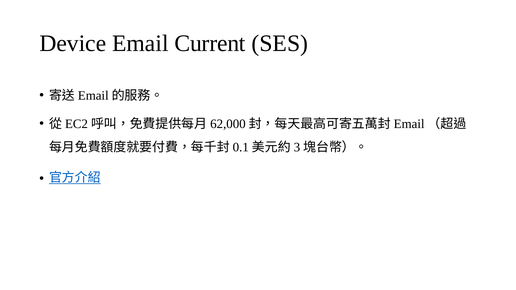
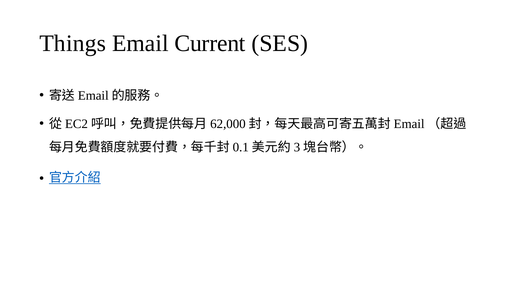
Device: Device -> Things (73, 43)
